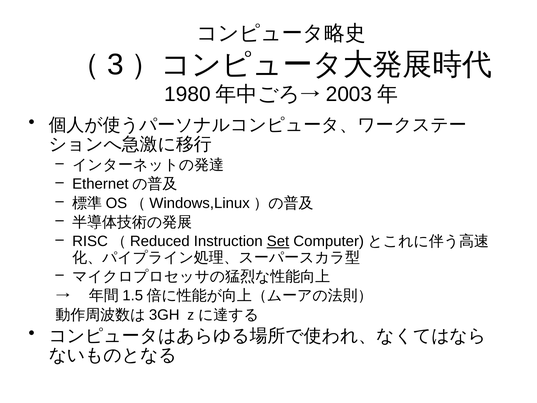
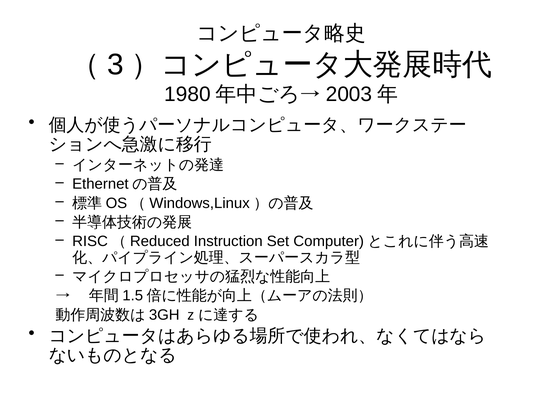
Set underline: present -> none (278, 241)
